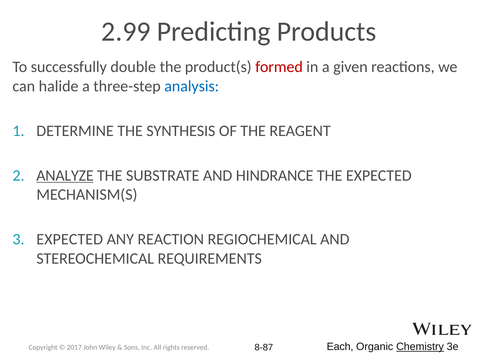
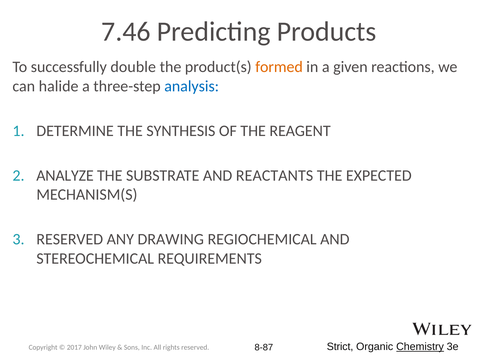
2.99: 2.99 -> 7.46 (126, 32)
formed colour: red -> orange (279, 67)
ANALYZE underline: present -> none (65, 175)
HINDRANCE: HINDRANCE -> REACTANTS (275, 175)
EXPECTED: EXPECTED -> RESERVED (70, 239)
REACTION: REACTION -> DRAWING (171, 239)
Each: Each -> Strict (340, 346)
